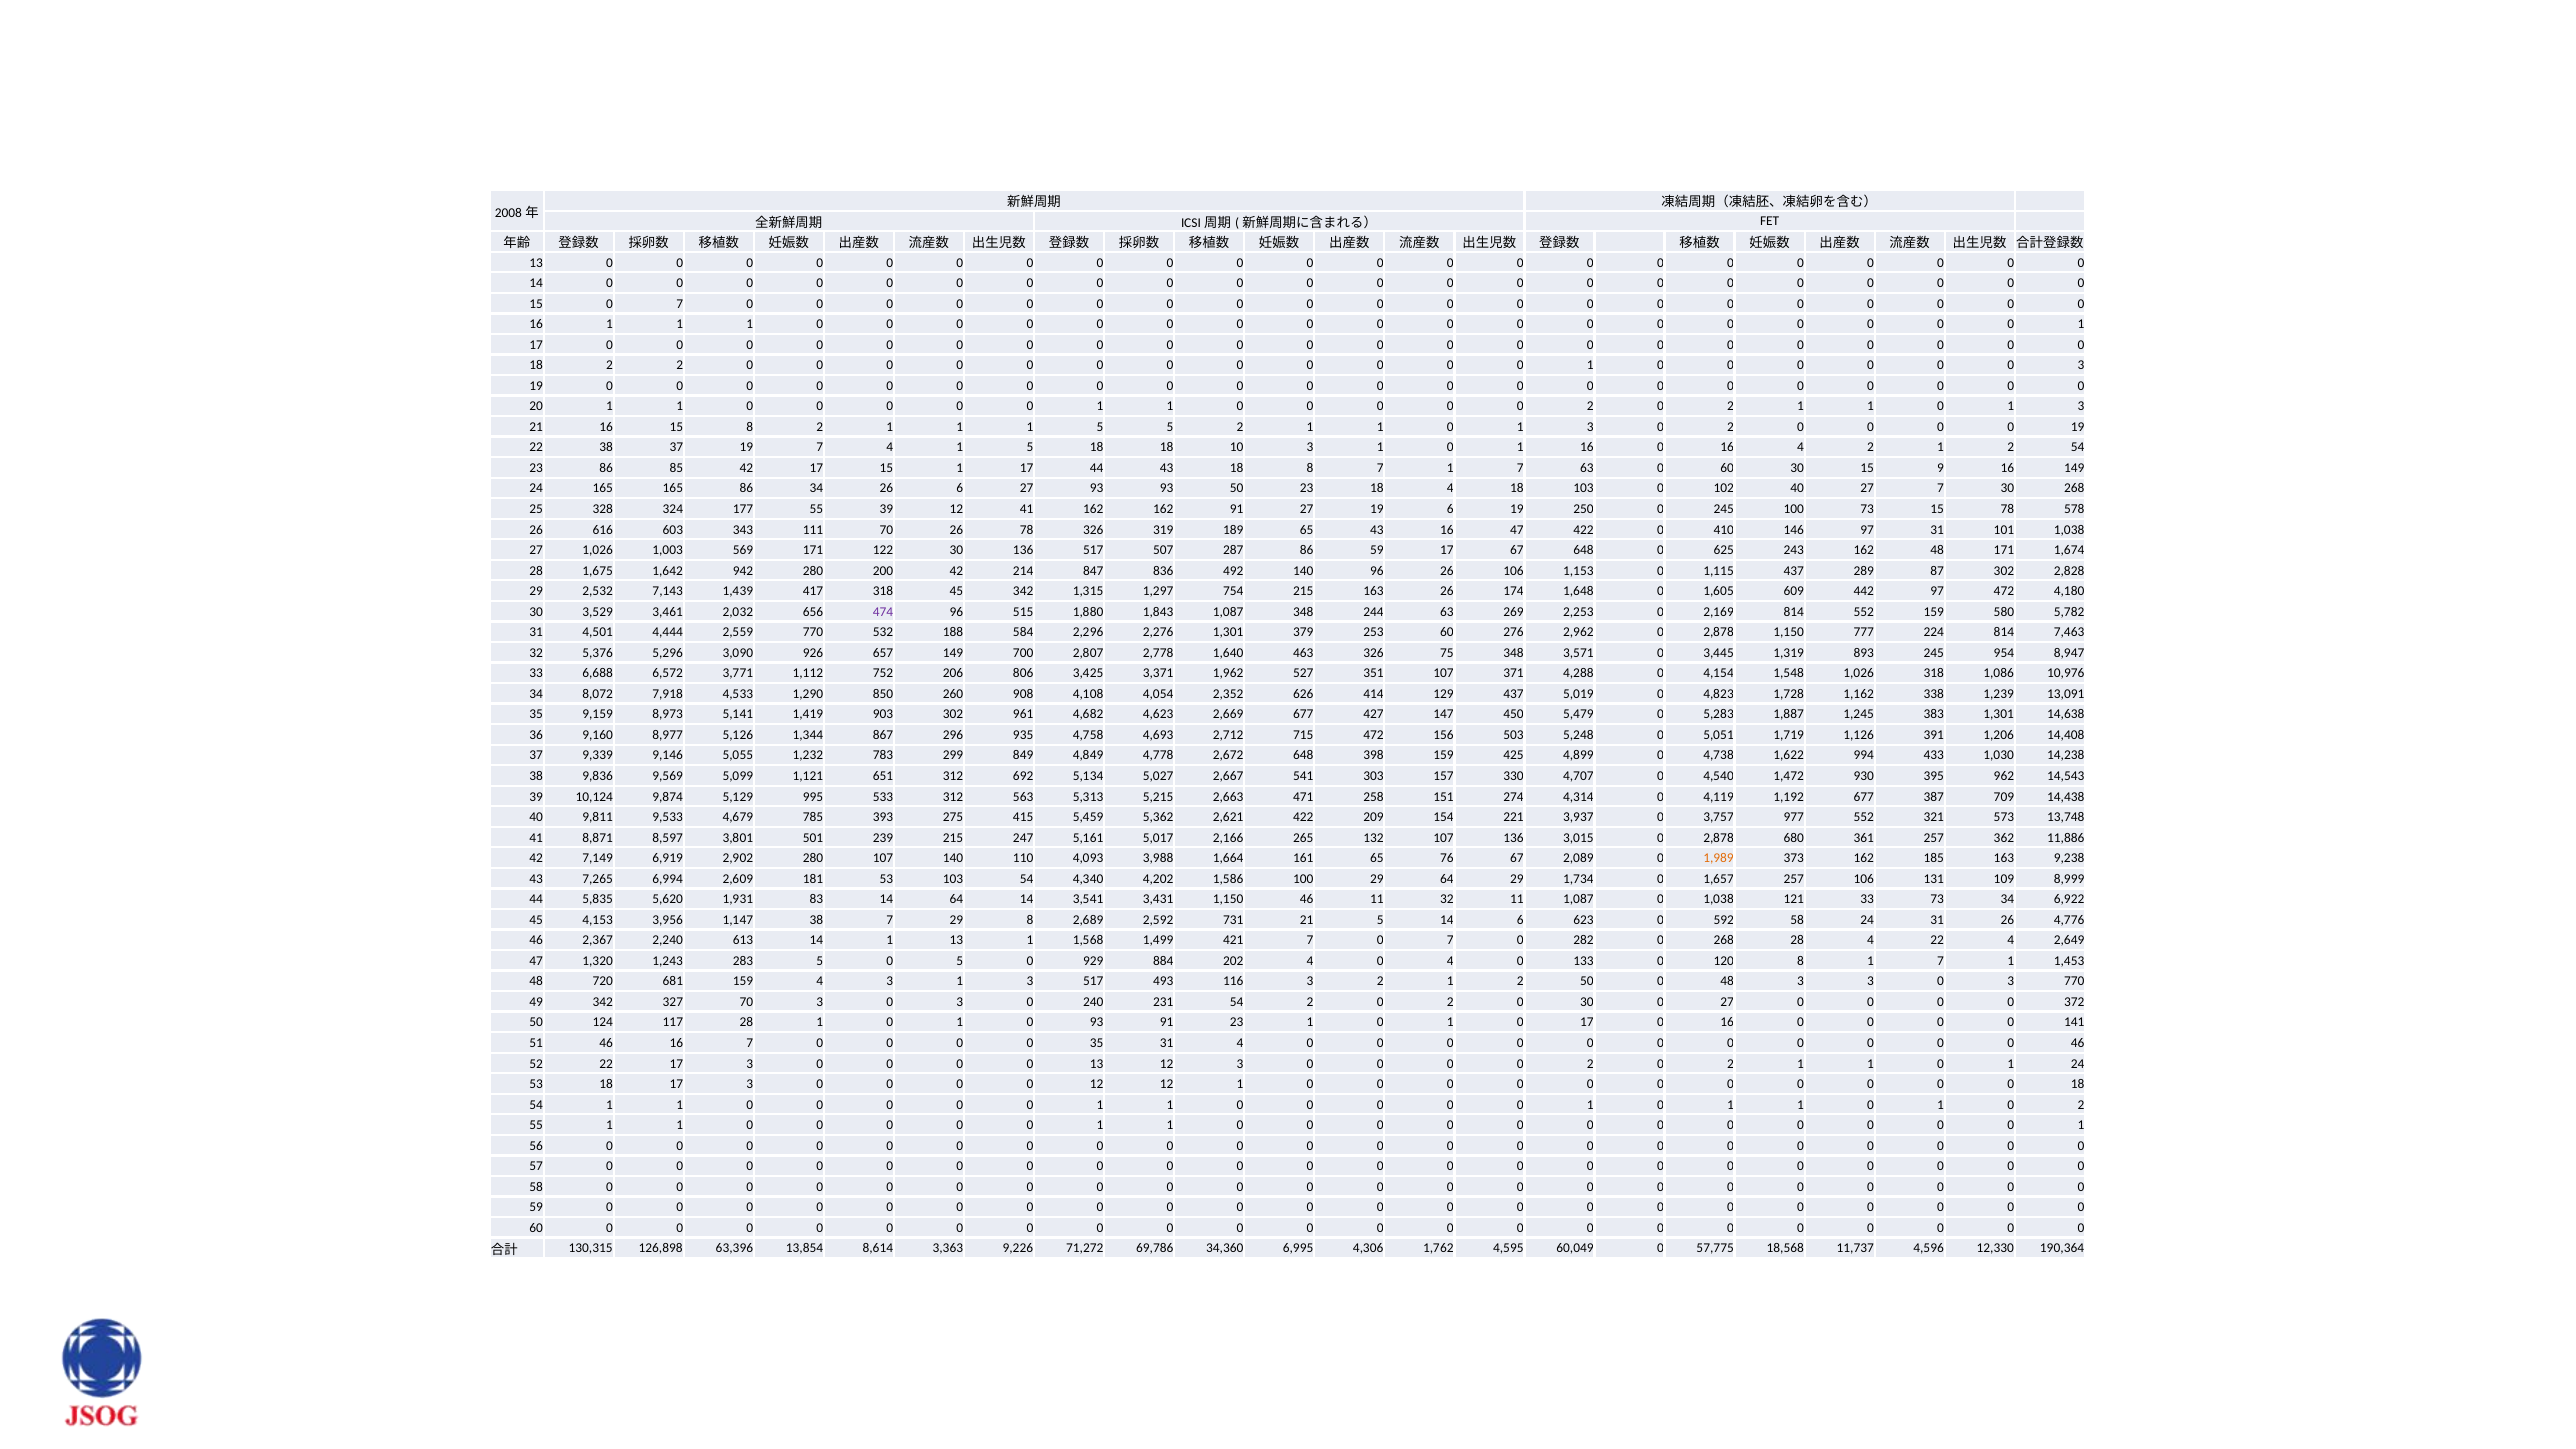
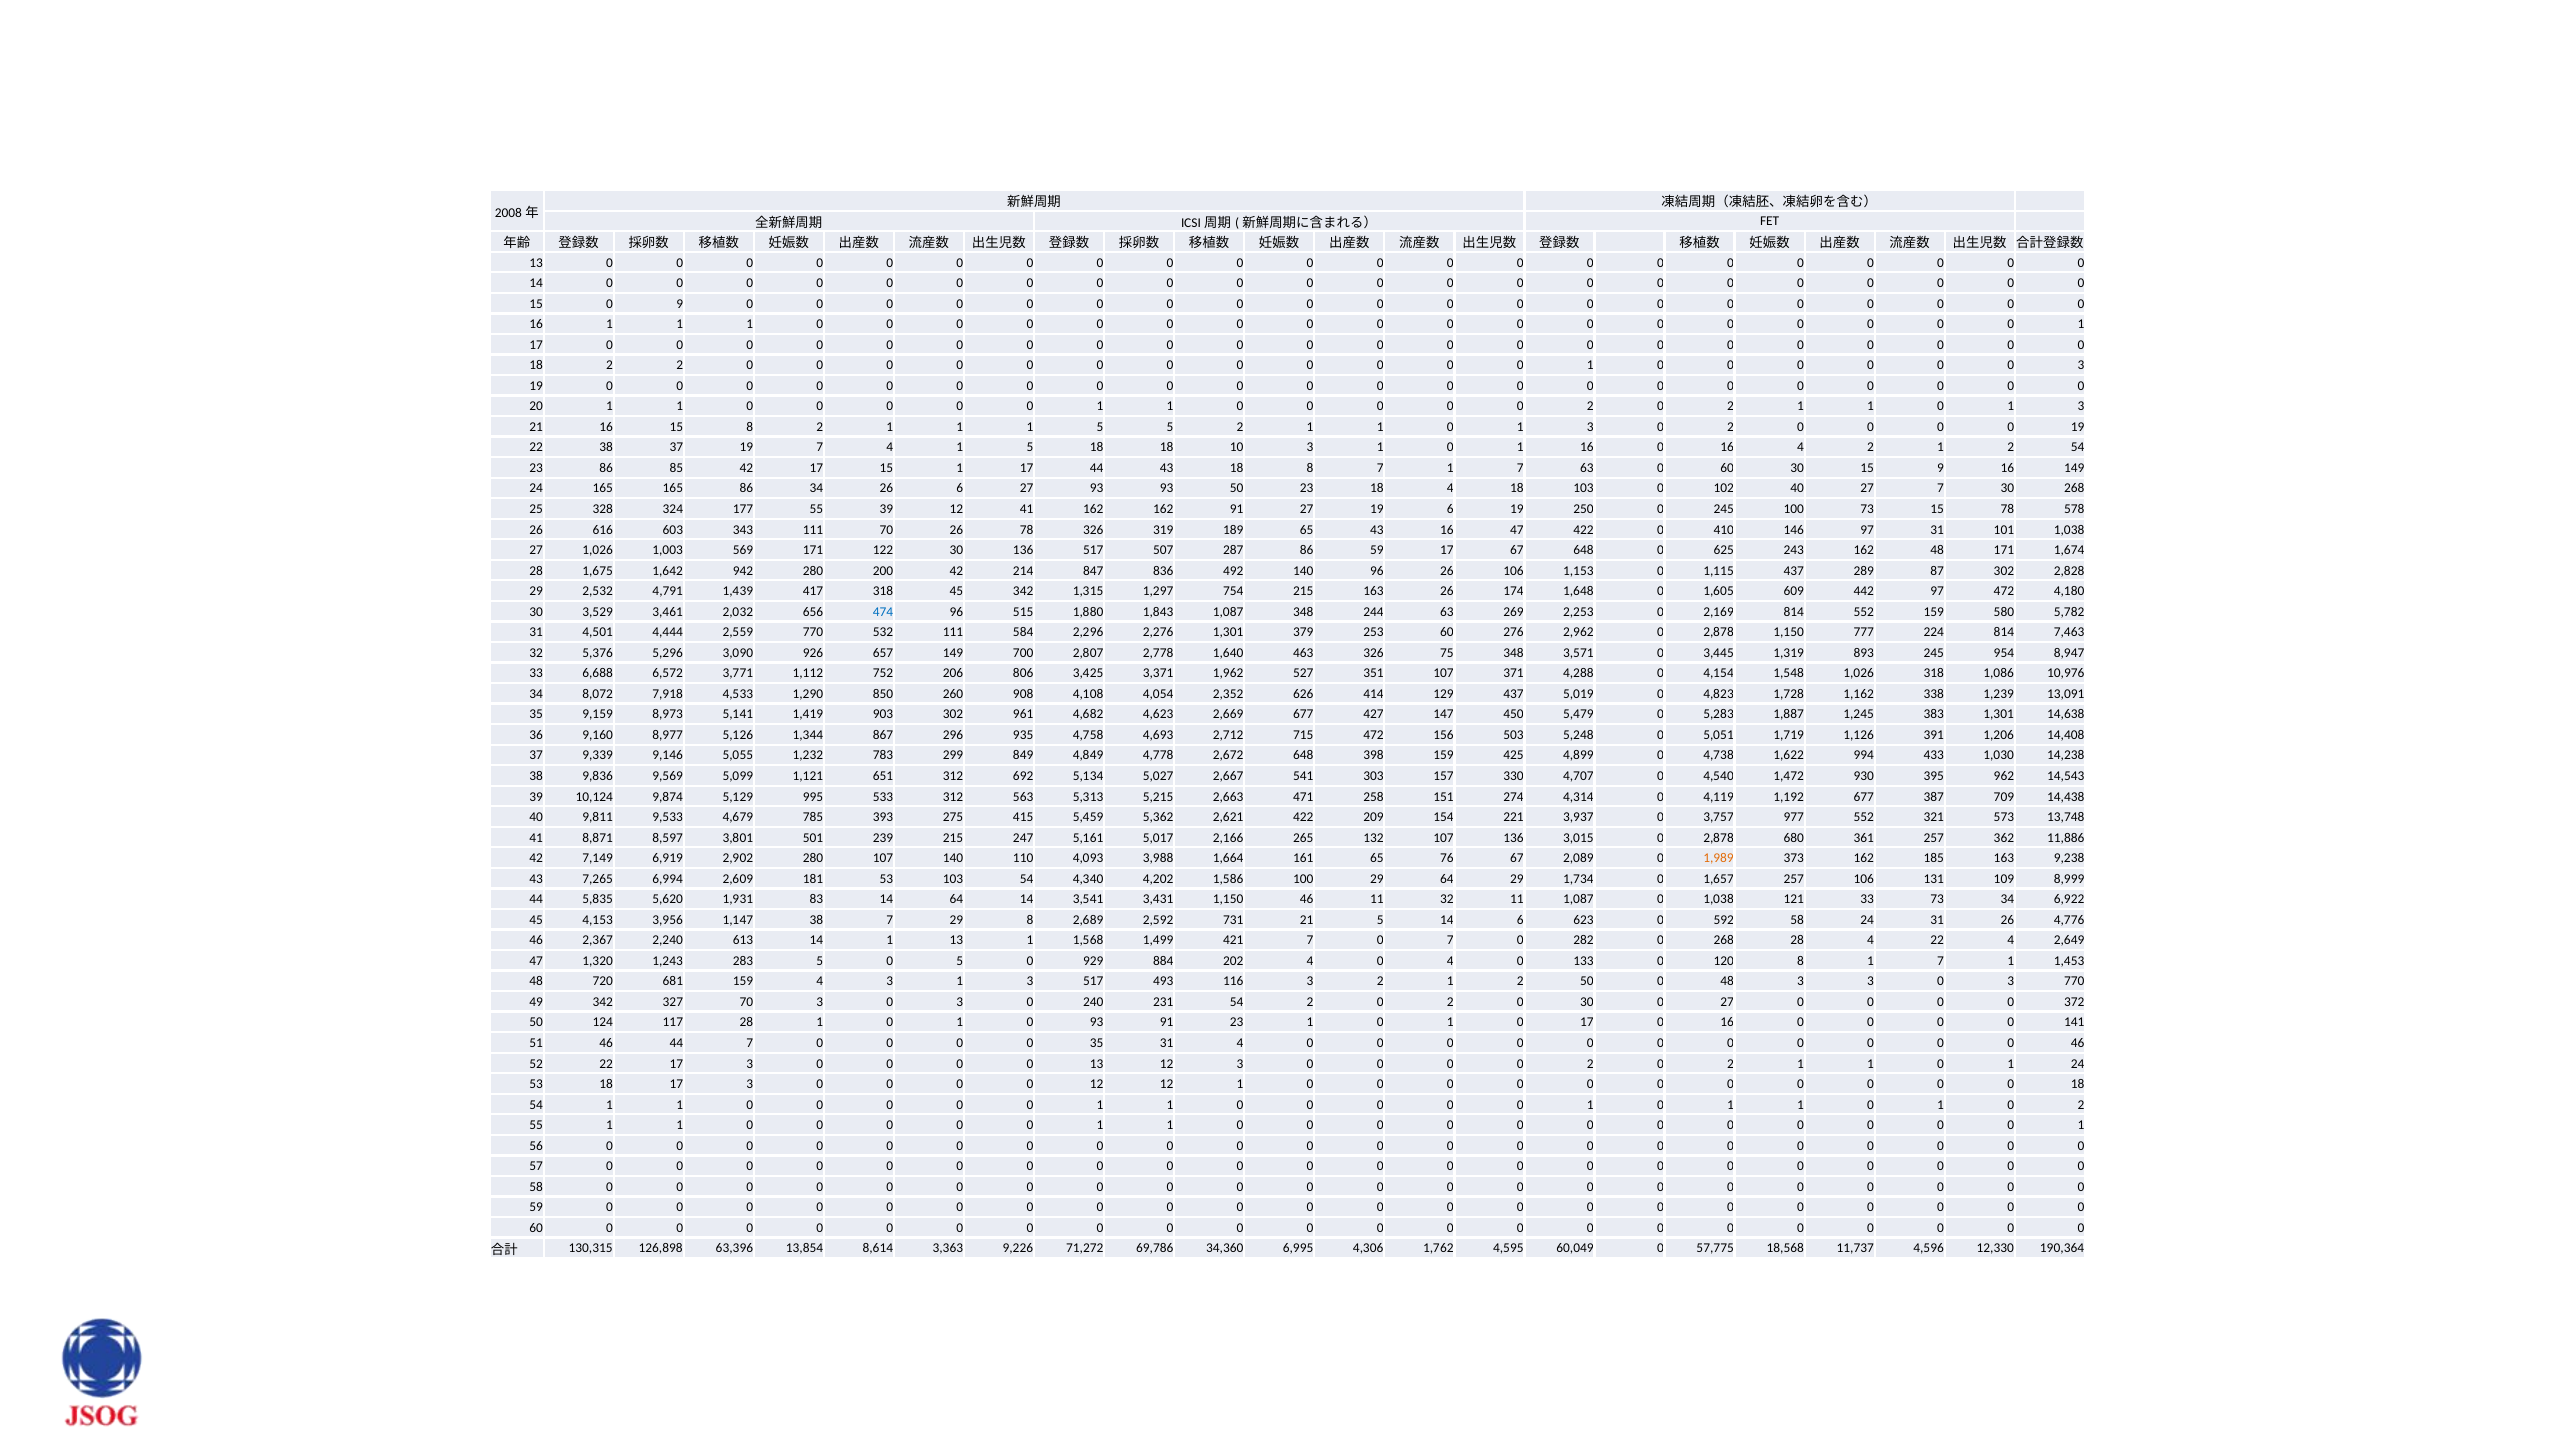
15 0 7: 7 -> 9 (680, 304)
7,143: 7,143 -> 4,791 (668, 591)
474 colour: purple -> blue (883, 612)
532 188: 188 -> 111 (953, 632)
46 16: 16 -> 44 (676, 1043)
